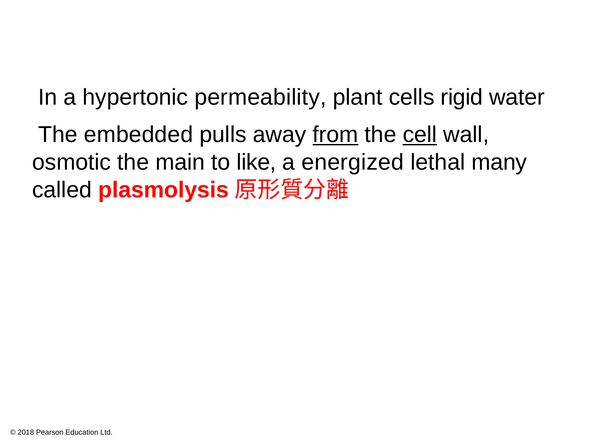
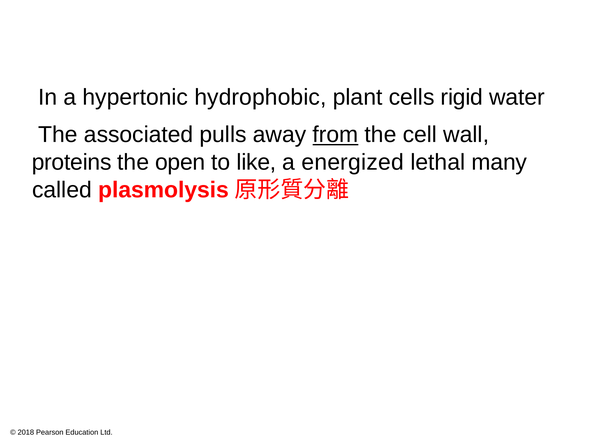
permeability: permeability -> hydrophobic (260, 97)
embedded: embedded -> associated (139, 135)
cell underline: present -> none (420, 135)
osmotic: osmotic -> proteins (72, 162)
main: main -> open (180, 162)
